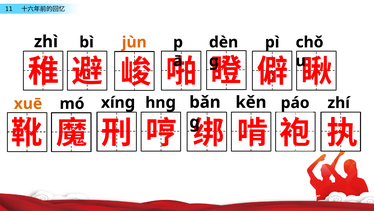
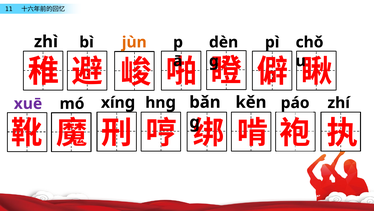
xuē colour: orange -> purple (28, 103)
